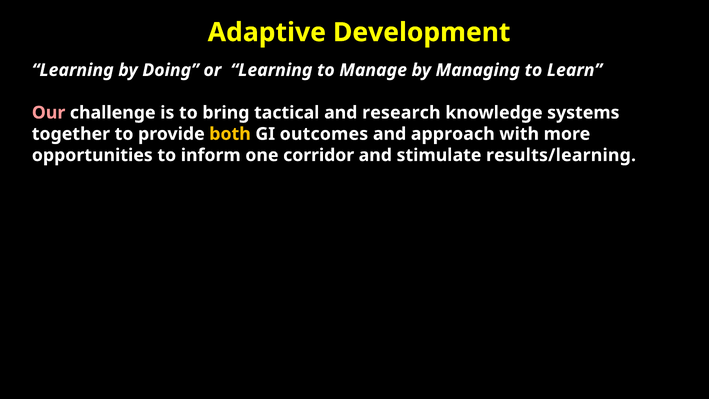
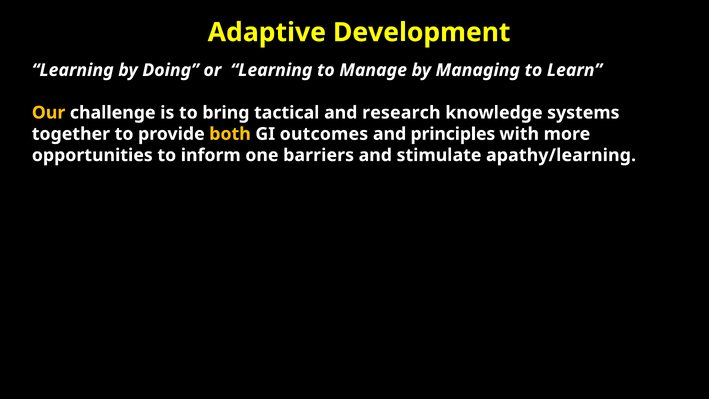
Our colour: pink -> yellow (49, 113)
approach: approach -> principles (453, 134)
corridor: corridor -> barriers (319, 155)
results/learning: results/learning -> apathy/learning (561, 155)
